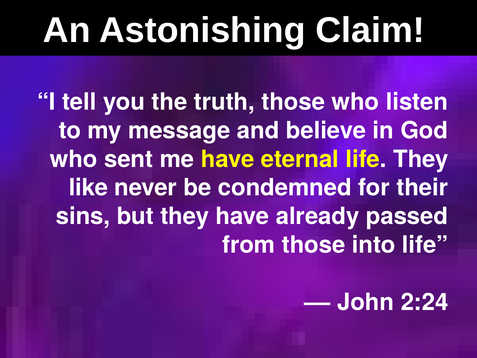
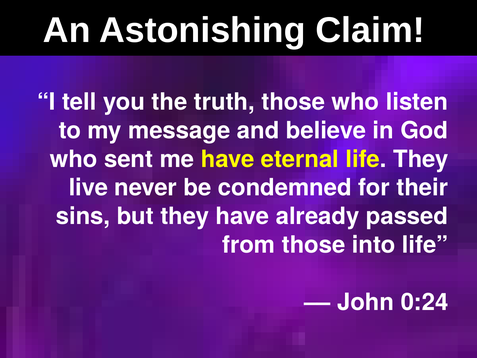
like: like -> live (88, 188)
2:24: 2:24 -> 0:24 (425, 302)
